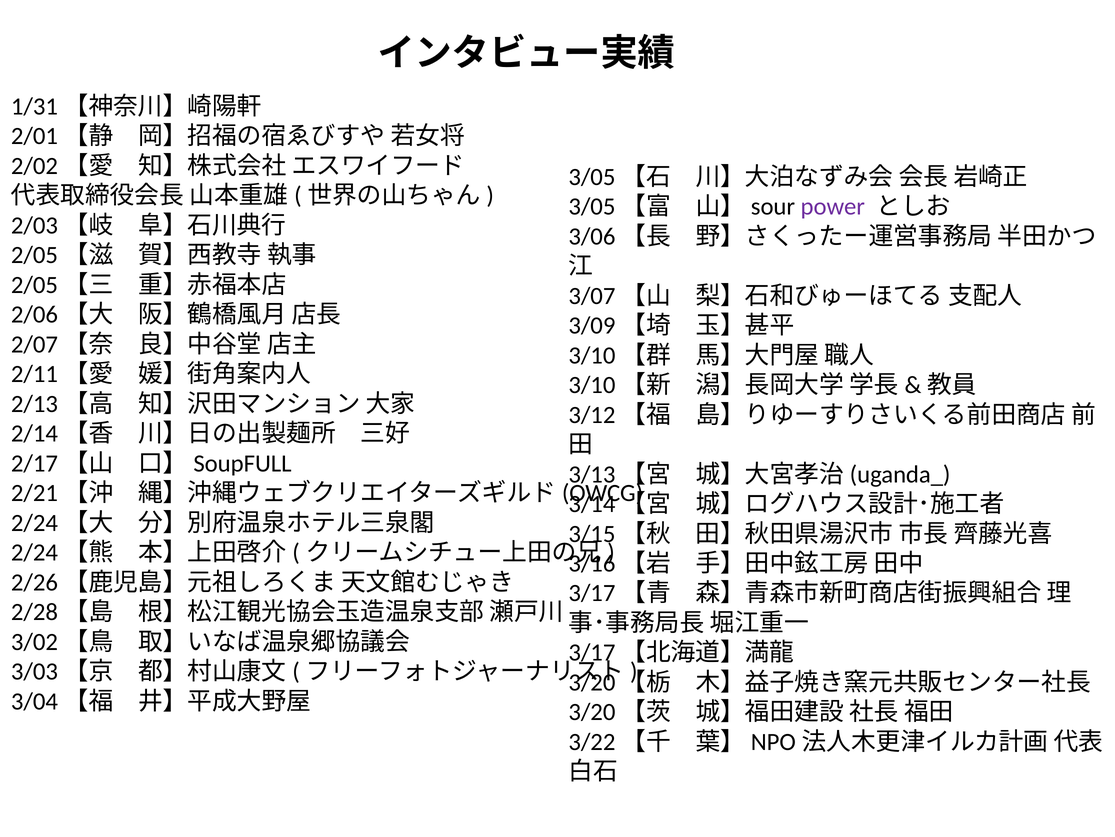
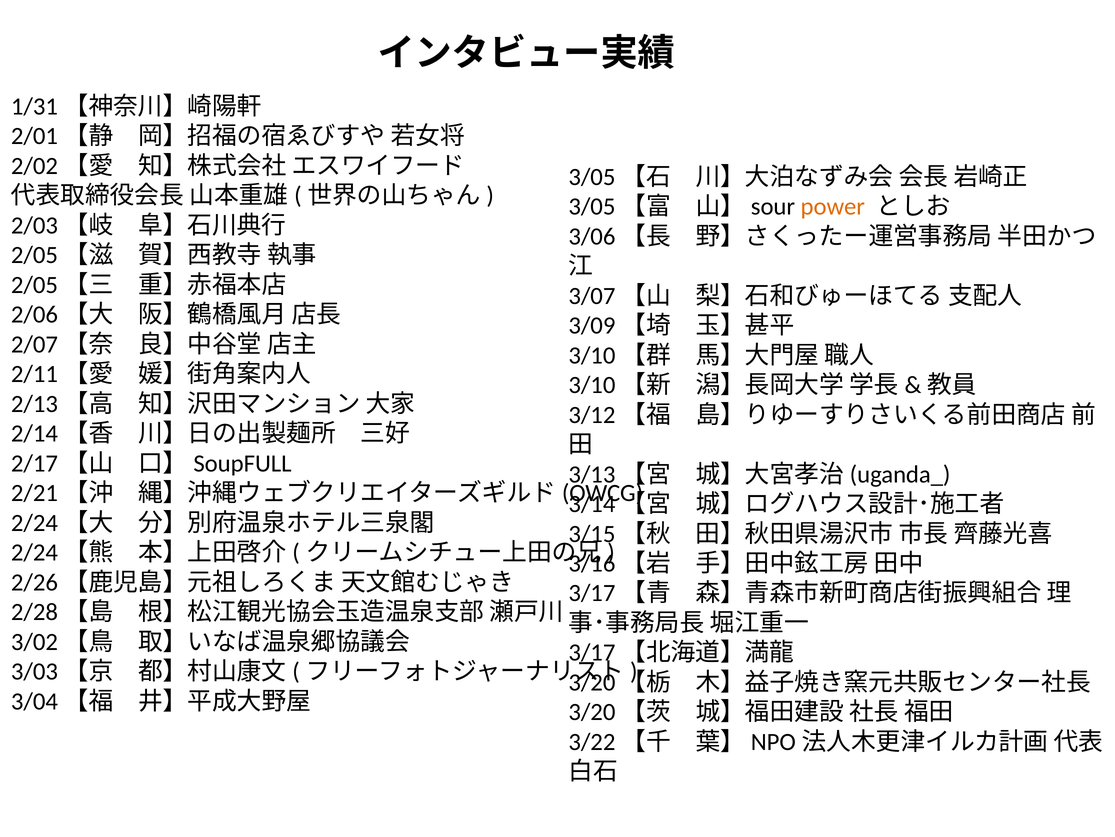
power colour: purple -> orange (833, 206)
